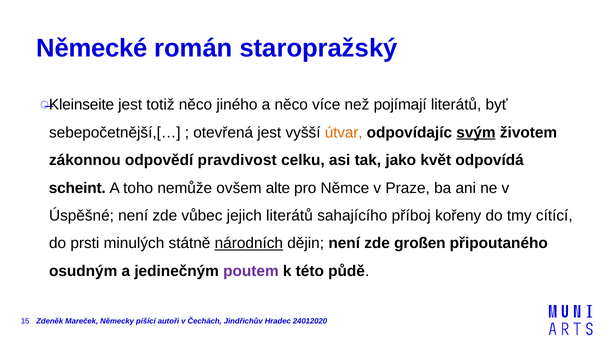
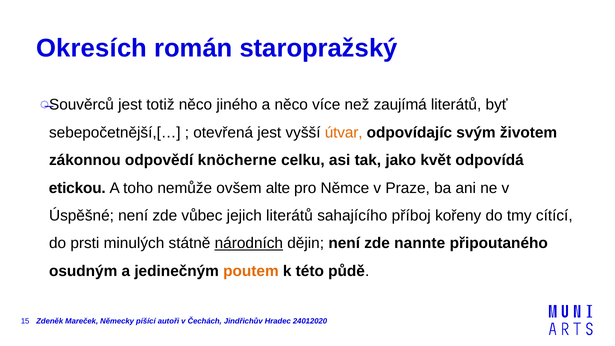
Německé: Německé -> Okresích (92, 48)
Kleinseite: Kleinseite -> Souvěrců (81, 105)
pojímají: pojímají -> zaujímá (400, 105)
svým underline: present -> none (476, 133)
pravdivost: pravdivost -> knöcherne (237, 160)
scheint: scheint -> etickou (77, 188)
großen: großen -> nannte (420, 243)
poutem colour: purple -> orange (251, 271)
